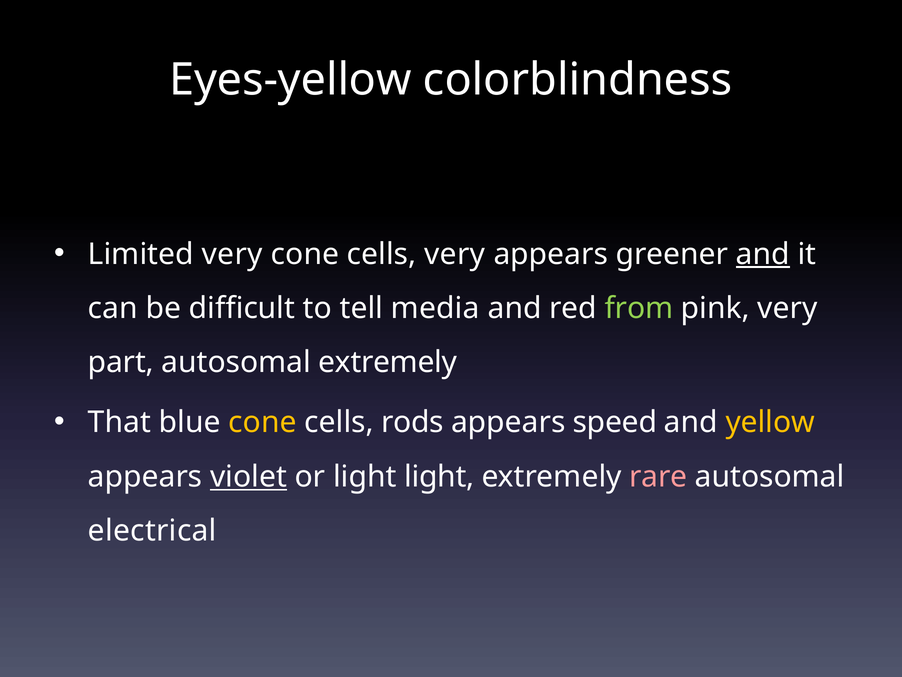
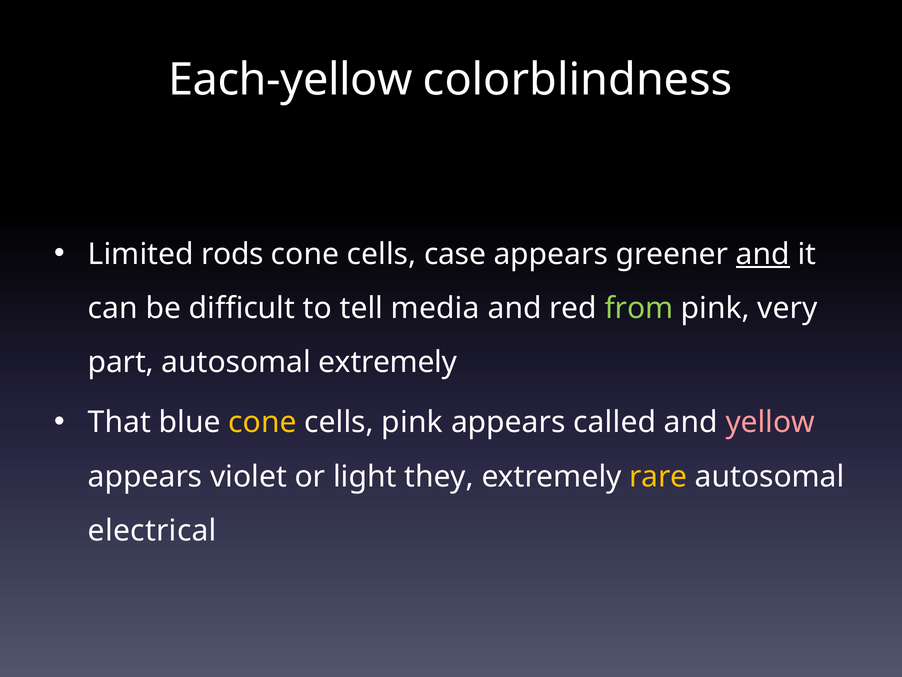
Eyes-yellow: Eyes-yellow -> Each-yellow (290, 80)
Limited very: very -> rods (232, 254)
cells very: very -> case (455, 254)
cells rods: rods -> pink (412, 422)
speed: speed -> called (615, 422)
yellow colour: yellow -> pink (770, 422)
violet underline: present -> none (249, 476)
light light: light -> they (439, 476)
rare colour: pink -> yellow (658, 476)
